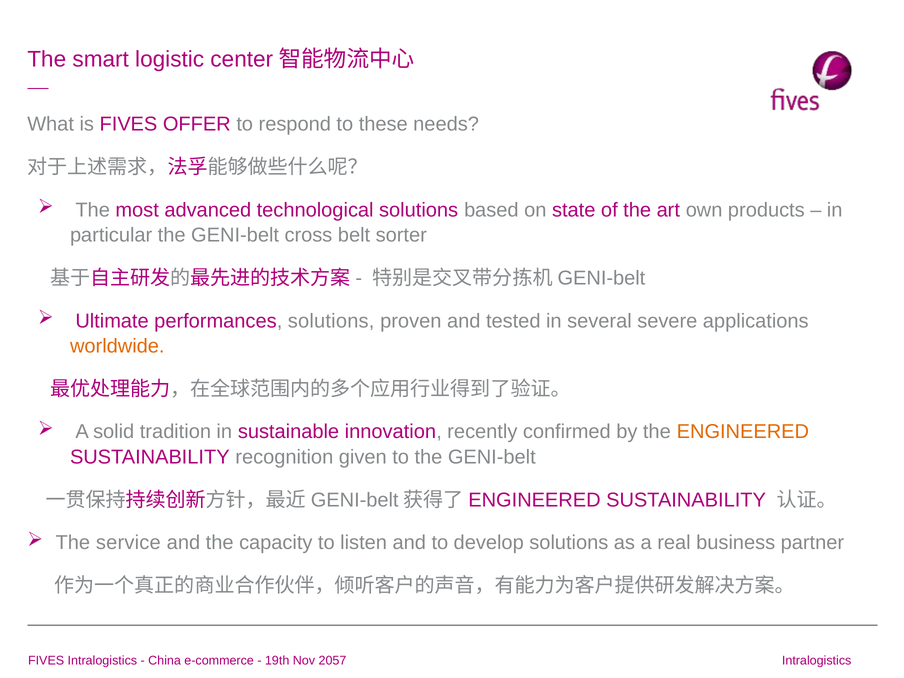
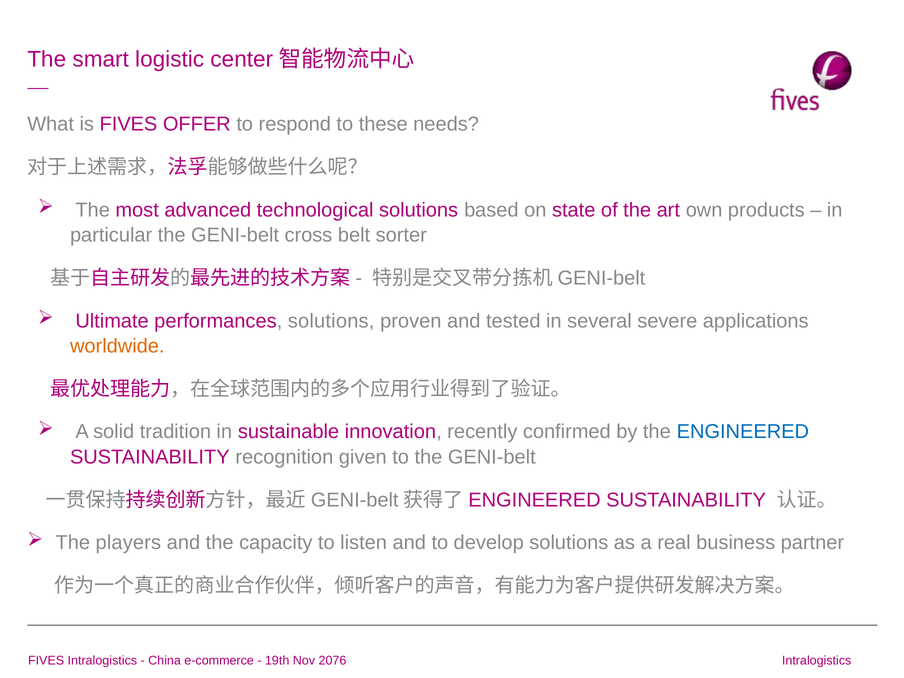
ENGINEERED colour: orange -> blue (743, 432)
service: service -> players (128, 543)
2057: 2057 -> 2076 (332, 661)
